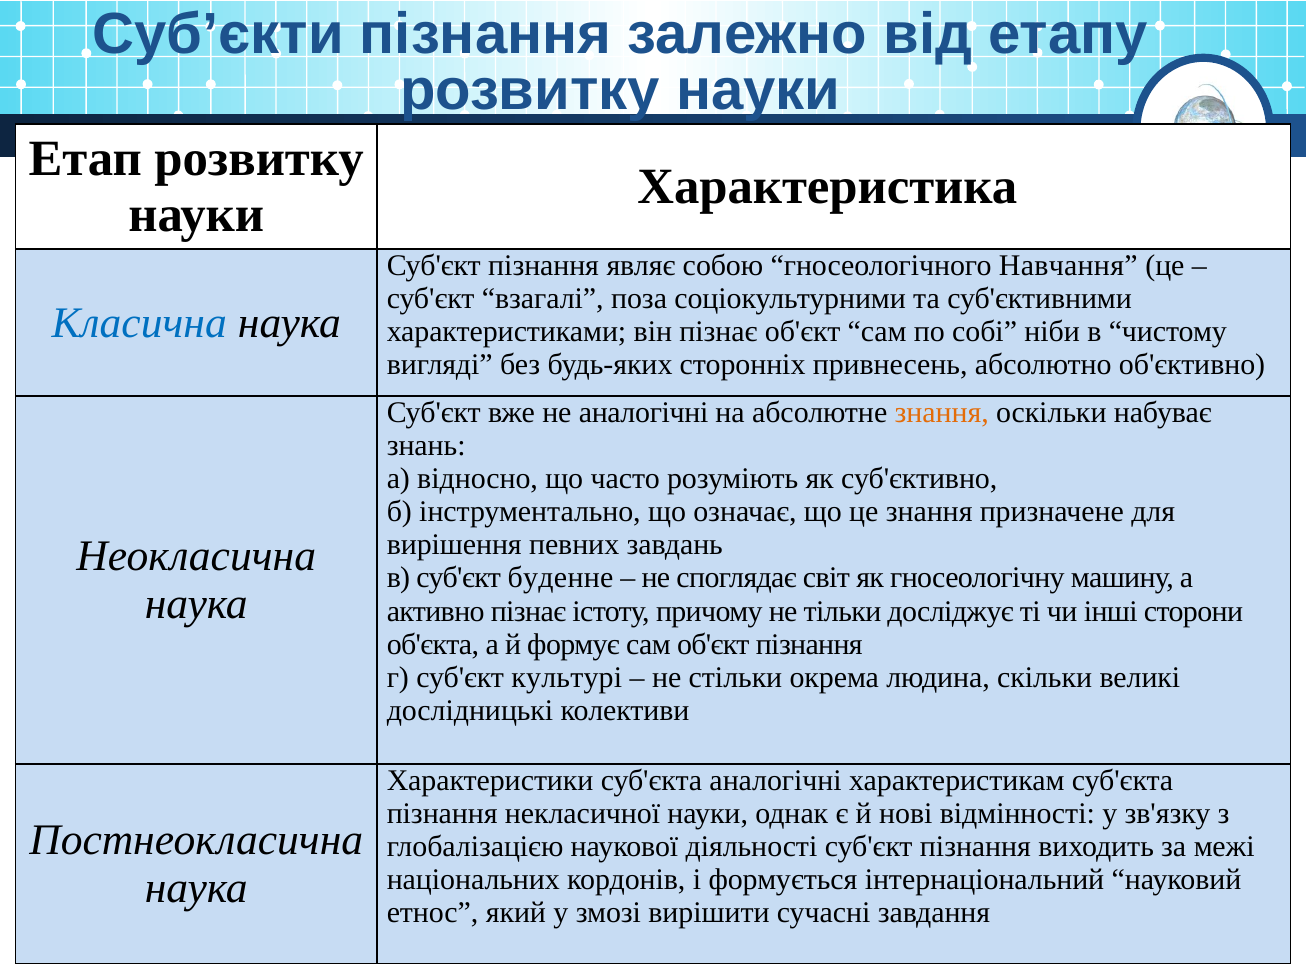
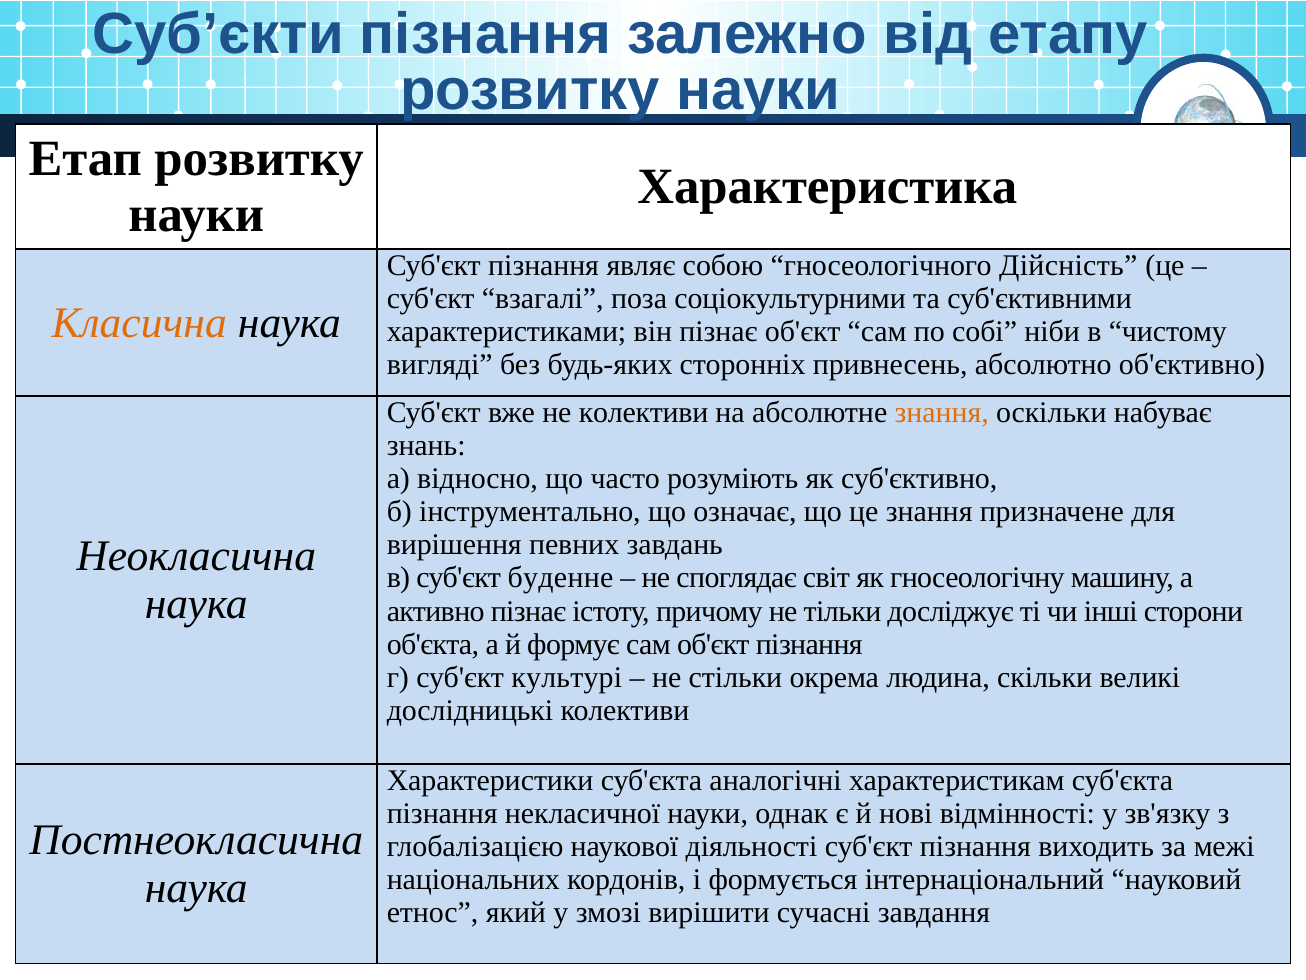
Навчання: Навчання -> Дійсність (1068, 265)
Класична colour: blue -> orange (139, 323)
не аналогічні: аналогічні -> колективи (644, 412)
